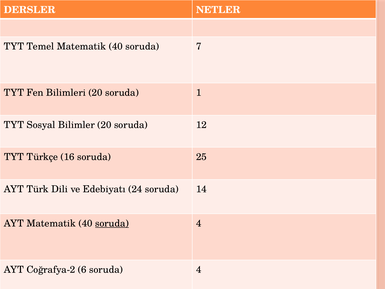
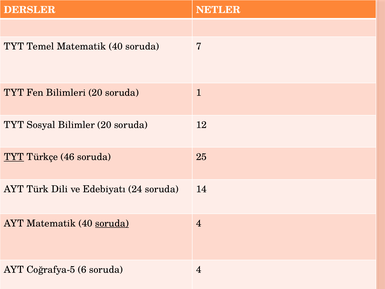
TYT underline: none -> present (14, 157)
16: 16 -> 46 (68, 157)
Coğrafya-2: Coğrafya-2 -> Coğrafya-5 (51, 269)
